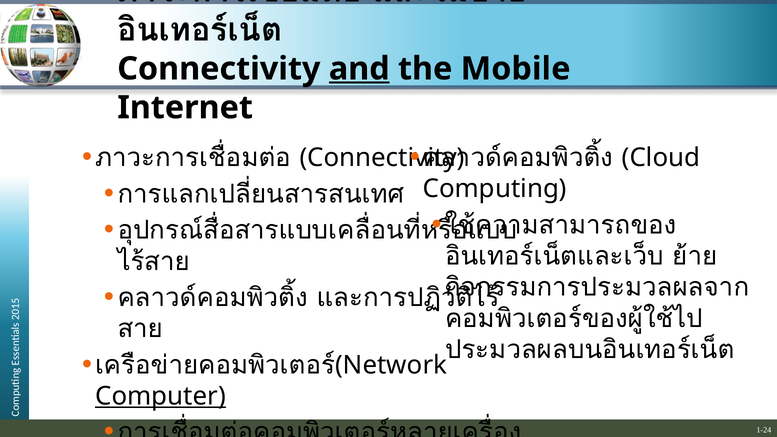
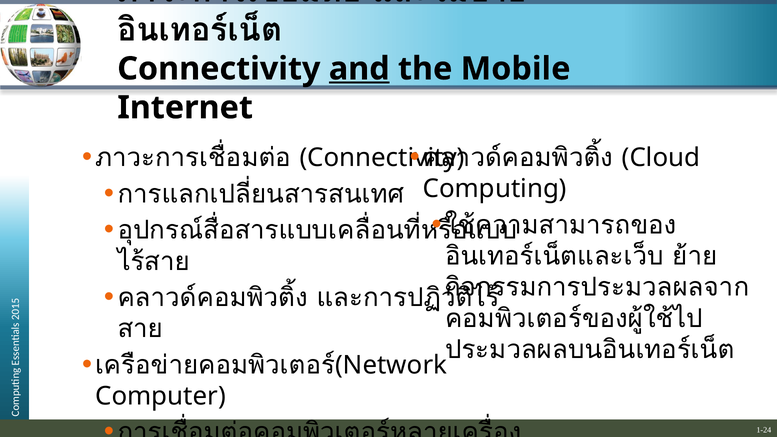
Computer underline: present -> none (160, 396)
